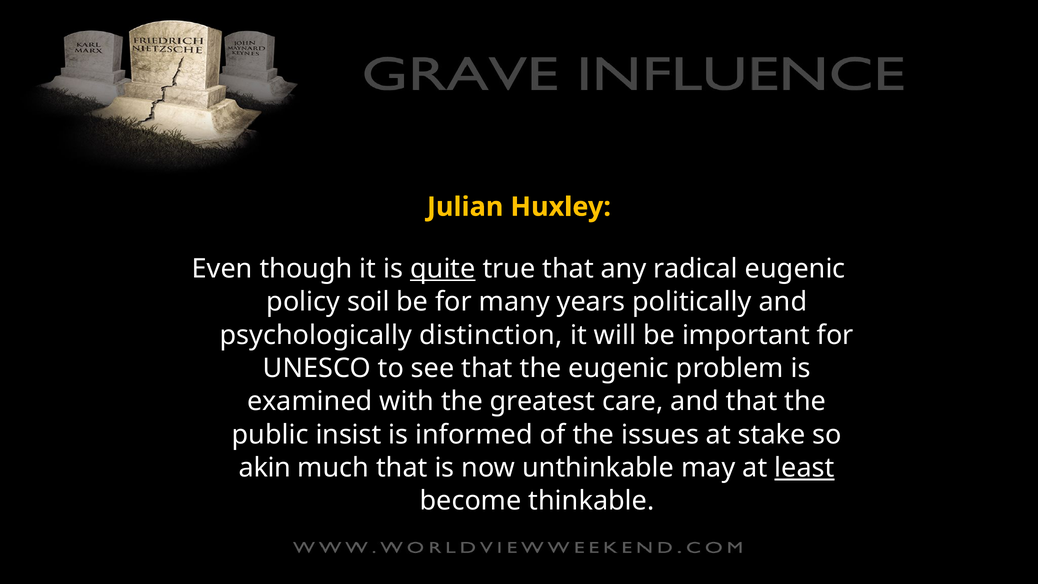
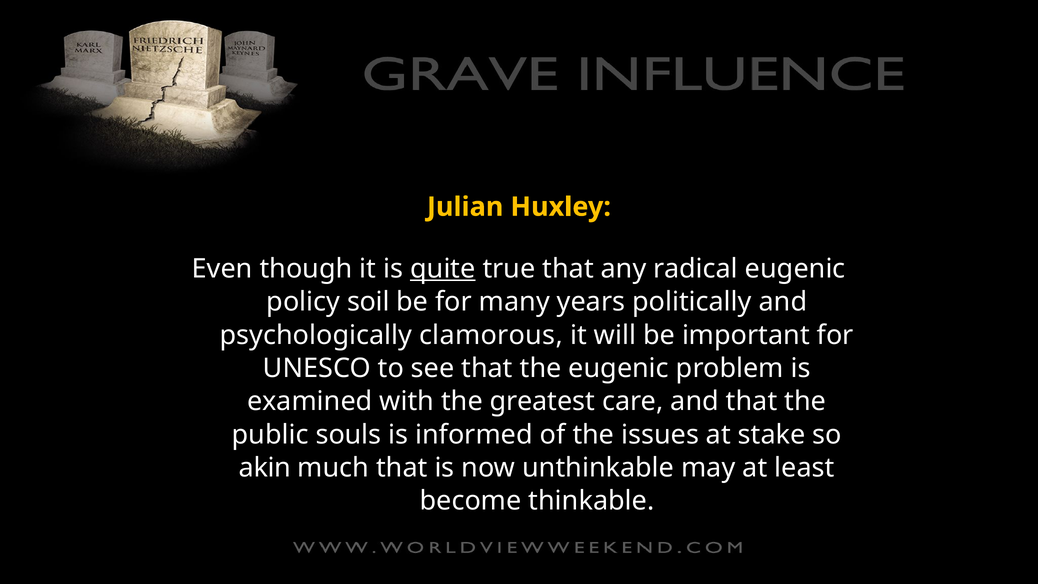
distinction: distinction -> clamorous (491, 335)
insist: insist -> souls (348, 435)
least underline: present -> none (804, 468)
